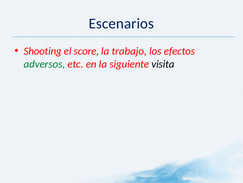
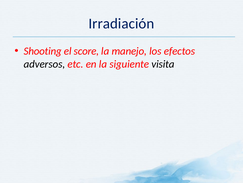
Escenarios: Escenarios -> Irradiación (121, 24)
trabajo: trabajo -> manejo (129, 51)
adversos colour: green -> black (44, 64)
